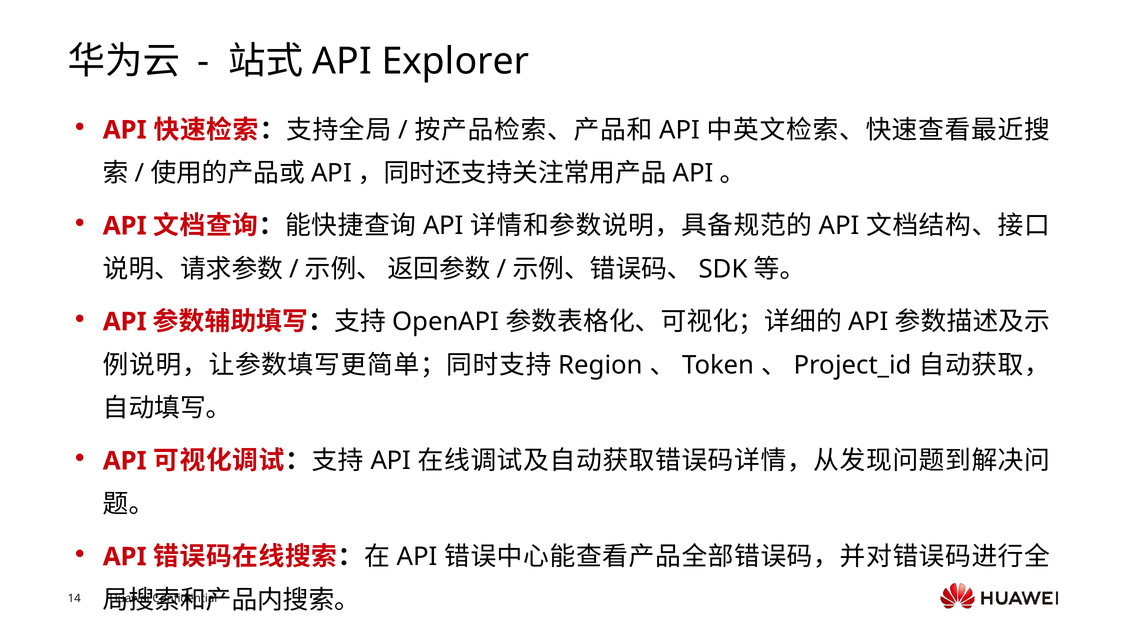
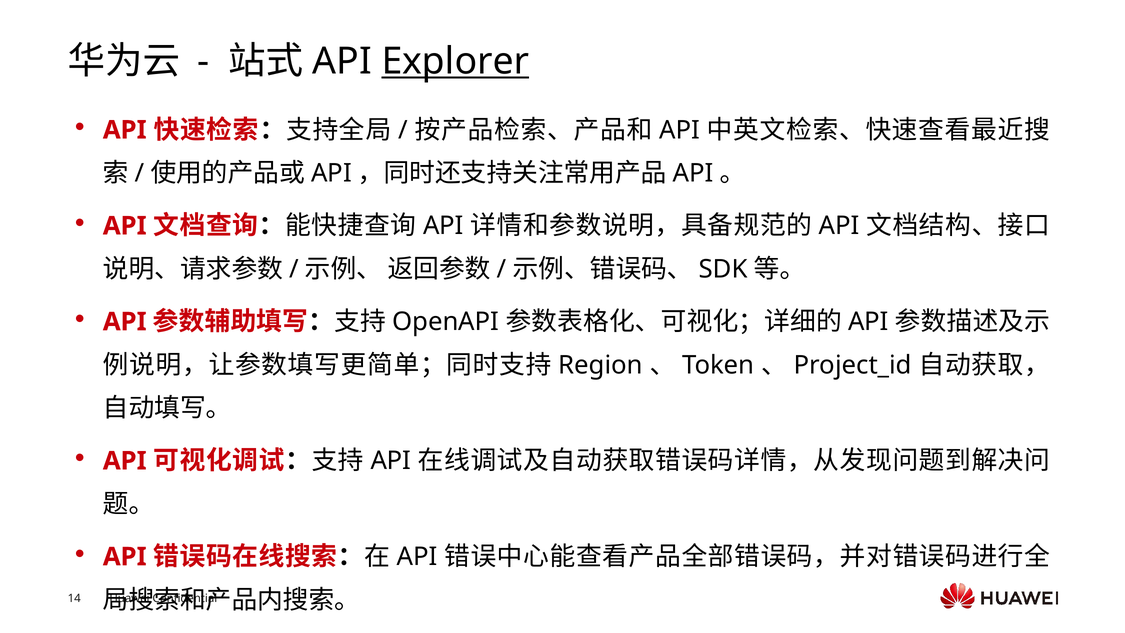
Explorer underline: none -> present (455, 61)
